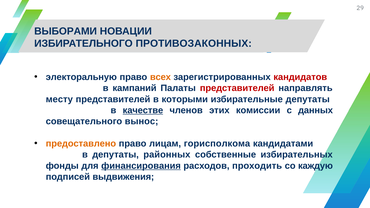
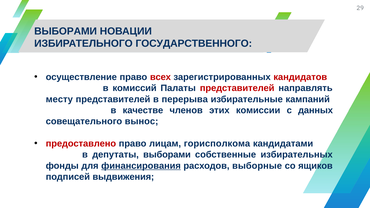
ПРОТИВОЗАКОННЫХ: ПРОТИВОЗАКОННЫХ -> ГОСУДАРСТВЕННОГО (194, 44)
электоральную: электоральную -> осуществление (81, 77)
всех colour: orange -> red (160, 77)
кампаний: кампаний -> комиссий (135, 88)
которыми: которыми -> перерыва (185, 99)
избирательные депутаты: депутаты -> кампаний (308, 99)
качестве underline: present -> none (143, 110)
предоставлено colour: orange -> red (81, 144)
депутаты районных: районных -> выборами (167, 155)
проходить: проходить -> выборные (257, 166)
каждую: каждую -> ящиков (315, 166)
